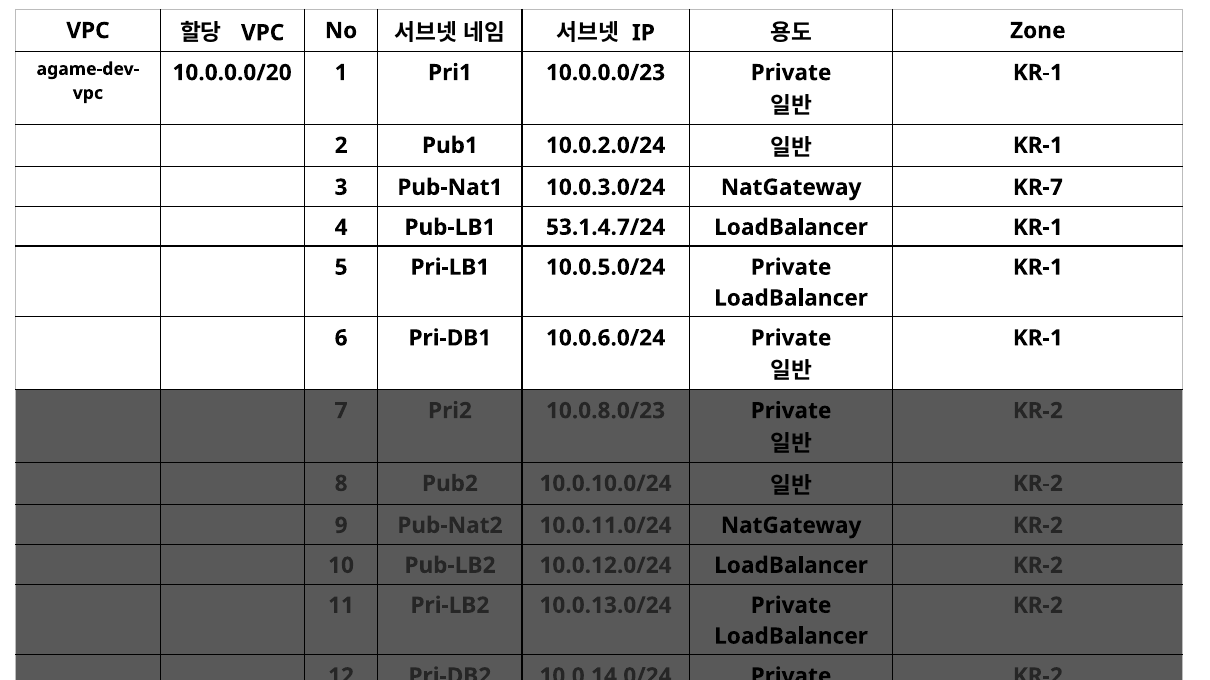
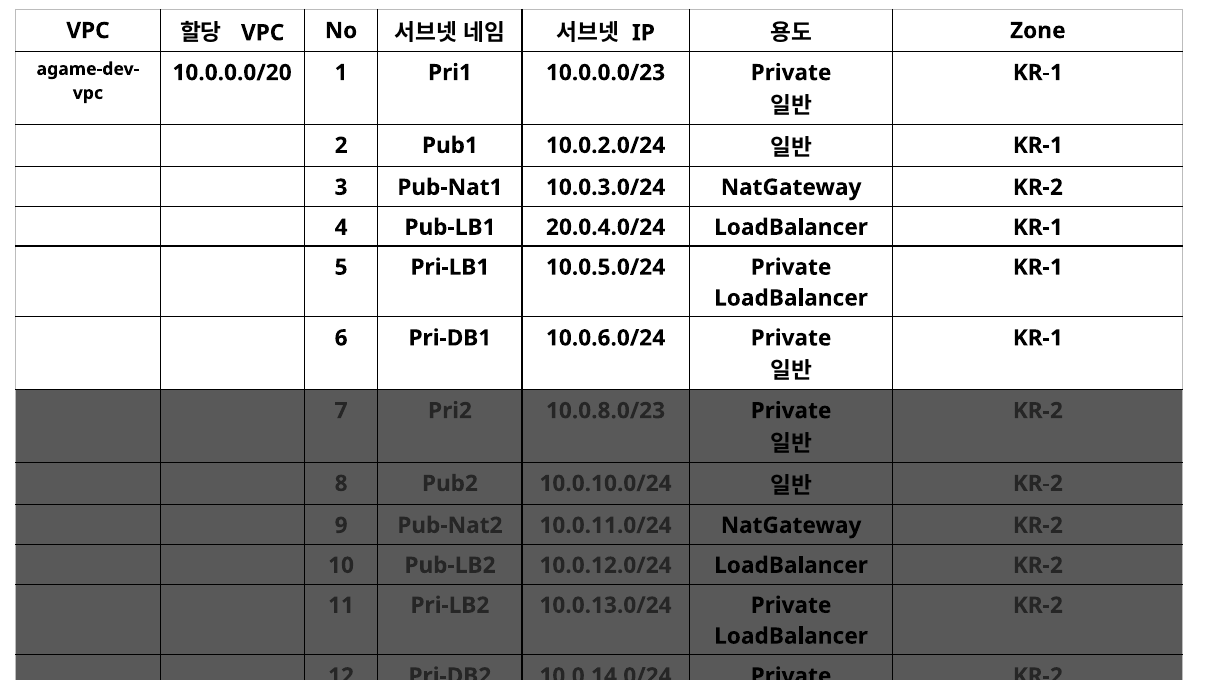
10.0.3.0/24 NatGateway KR-7: KR-7 -> KR-2 (1038, 188)
53.1.4.7/24: 53.1.4.7/24 -> 20.0.4.0/24 (606, 227)
